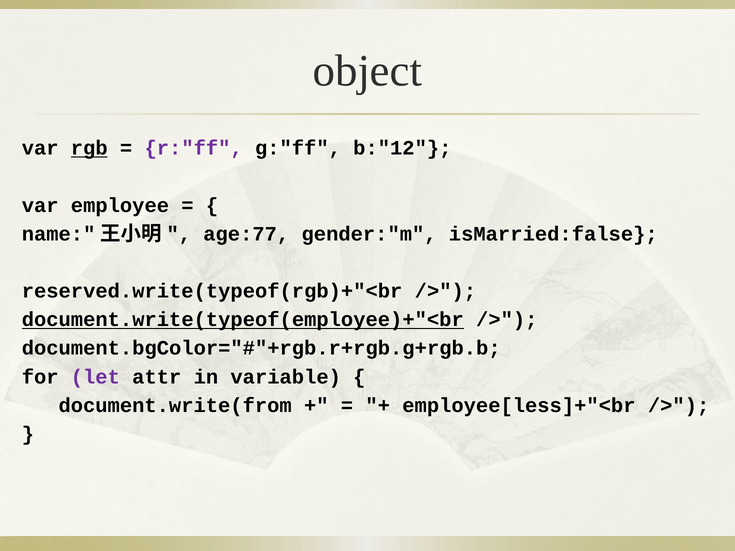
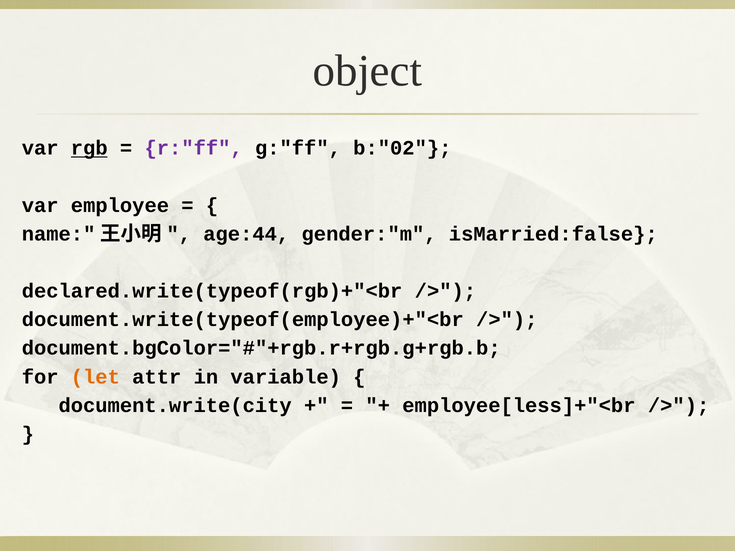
b:"12: b:"12 -> b:"02 (402, 148)
age:77: age:77 -> age:44 (246, 234)
reserved.write(typeof(rgb)+"<br: reserved.write(typeof(rgb)+"<br -> declared.write(typeof(rgb)+"<br (212, 291)
document.write(typeof(employee)+"<br underline: present -> none (243, 320)
let colour: purple -> orange (95, 377)
document.write(from: document.write(from -> document.write(city (175, 406)
